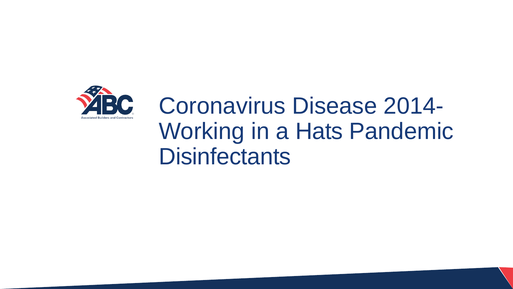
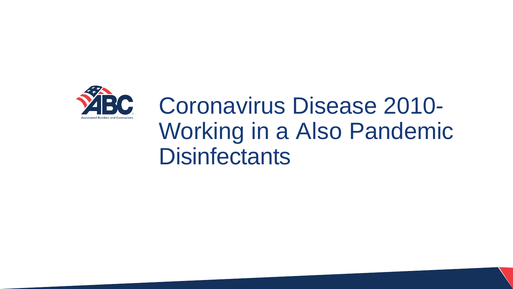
2014-: 2014- -> 2010- (414, 106)
Hats: Hats -> Also (319, 131)
